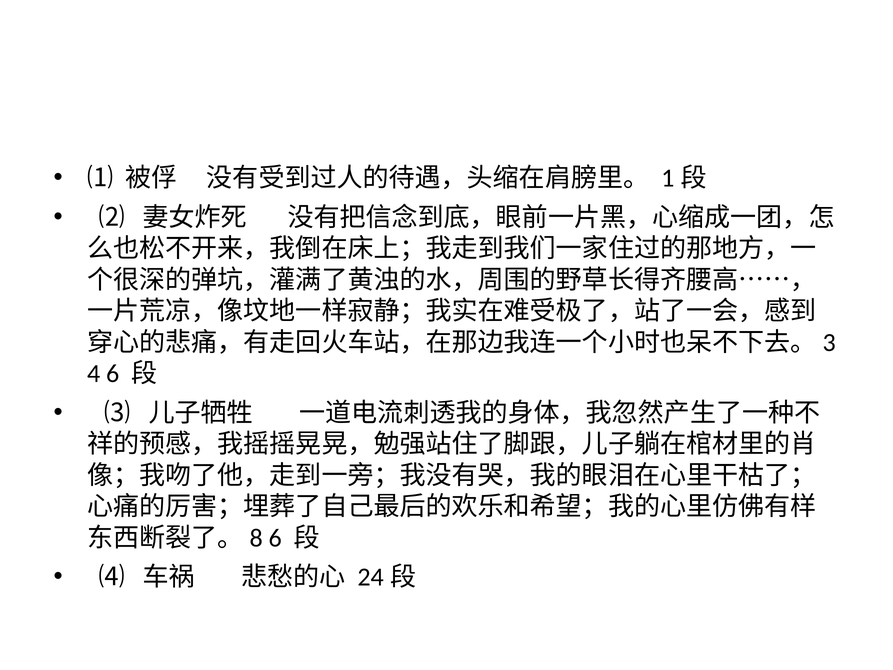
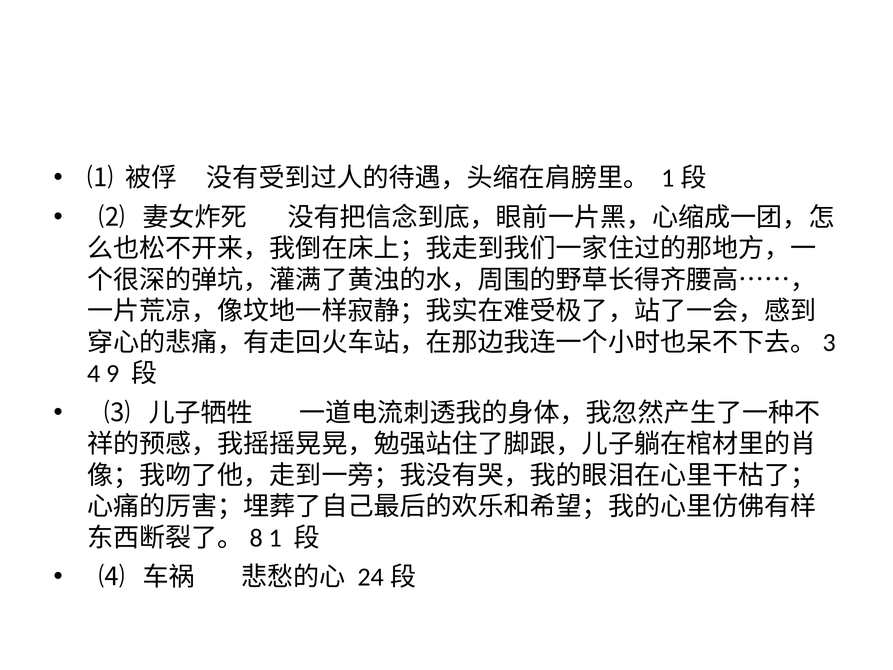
4 6: 6 -> 9 (113, 374)
6: 6 -> 1 (275, 538)
